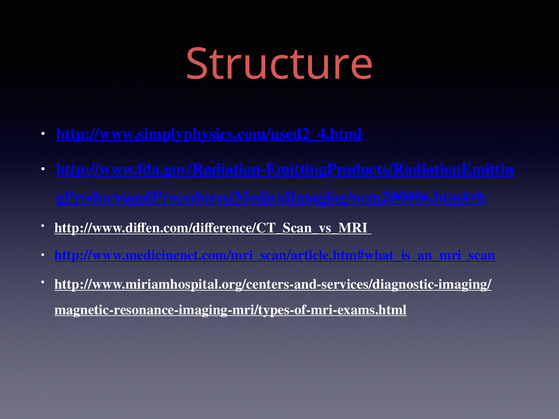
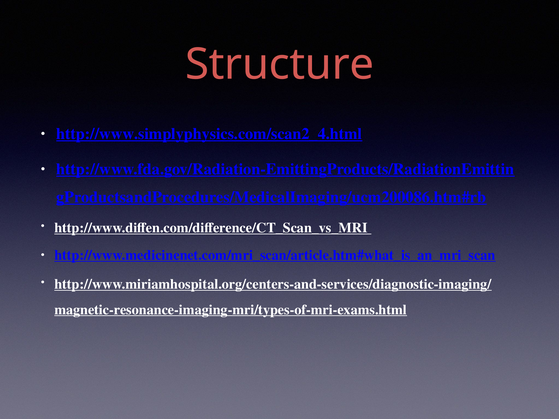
http://www.simplyphysics.com/used2_4.html: http://www.simplyphysics.com/used2_4.html -> http://www.simplyphysics.com/scan2_4.html (209, 134)
